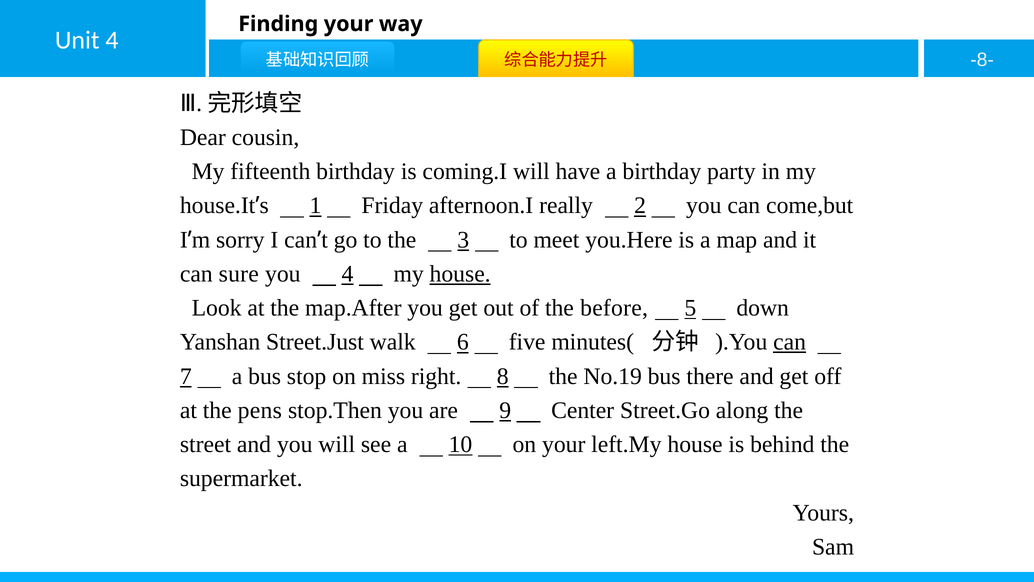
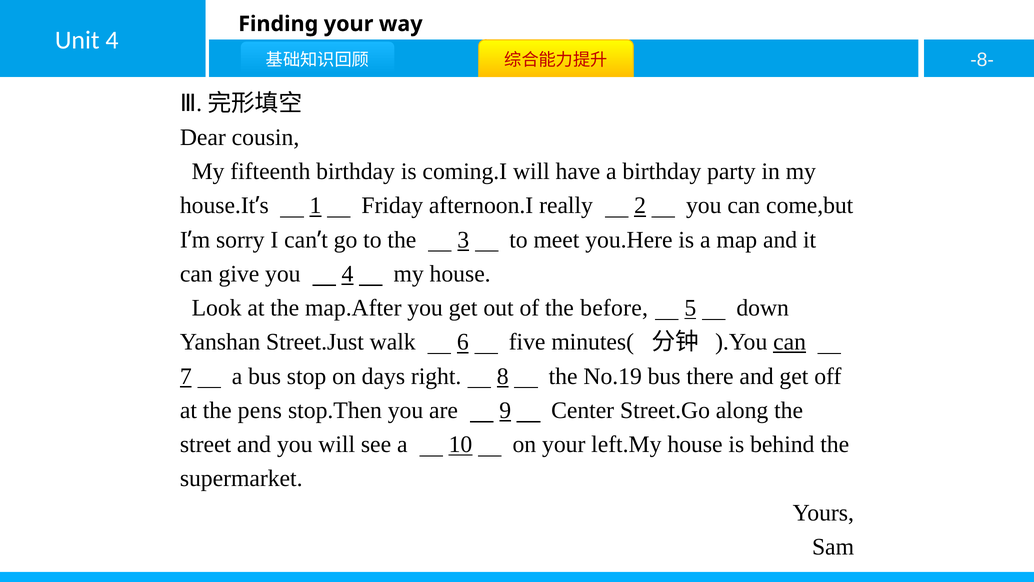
sure: sure -> give (239, 274)
house underline: present -> none (460, 274)
miss: miss -> days (383, 376)
